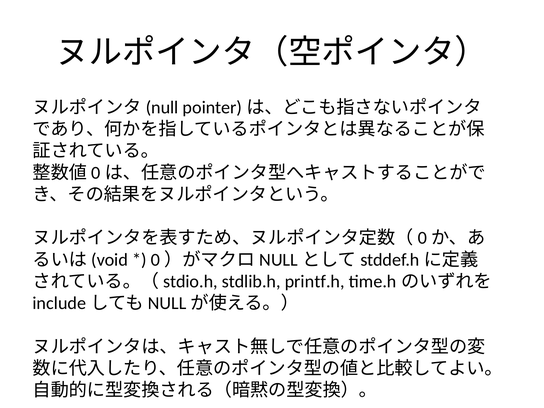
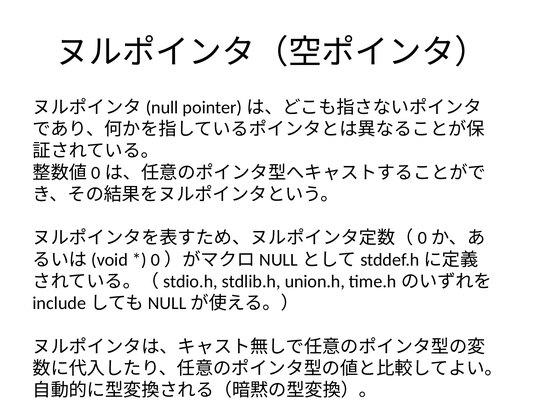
printf.h: printf.h -> union.h (315, 281)
